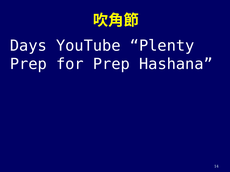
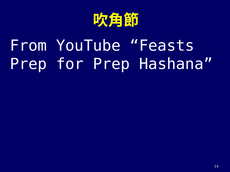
Days: Days -> From (28, 46)
Plenty: Plenty -> Feasts (162, 46)
